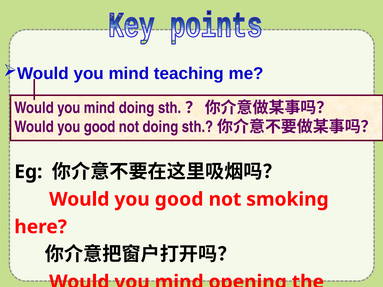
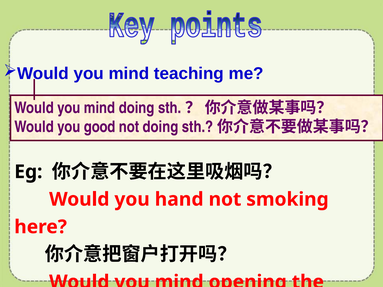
good: good -> hand (179, 200)
